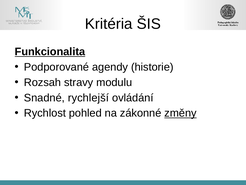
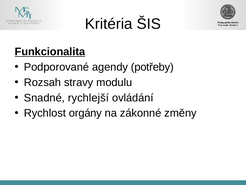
historie: historie -> potřeby (152, 67)
pohled: pohled -> orgány (85, 113)
změny underline: present -> none (180, 113)
